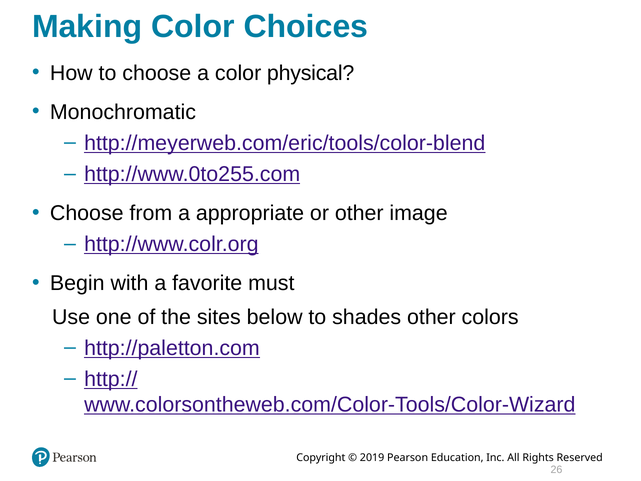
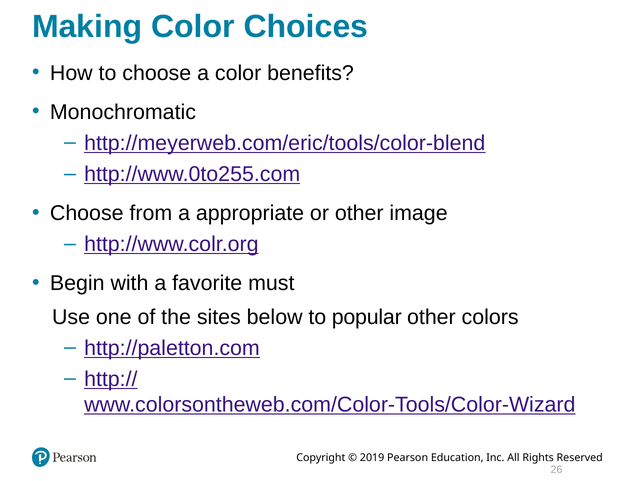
physical: physical -> benefits (311, 73)
shades: shades -> popular (367, 317)
